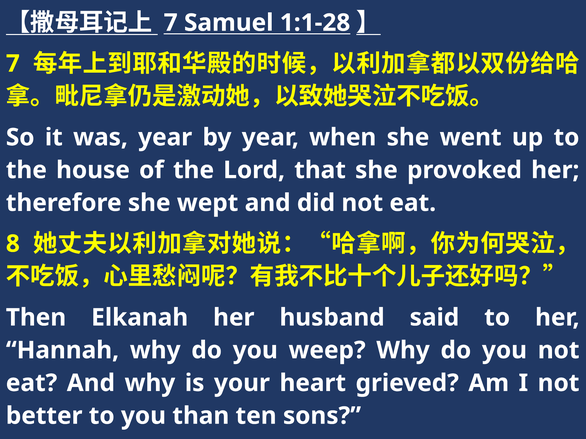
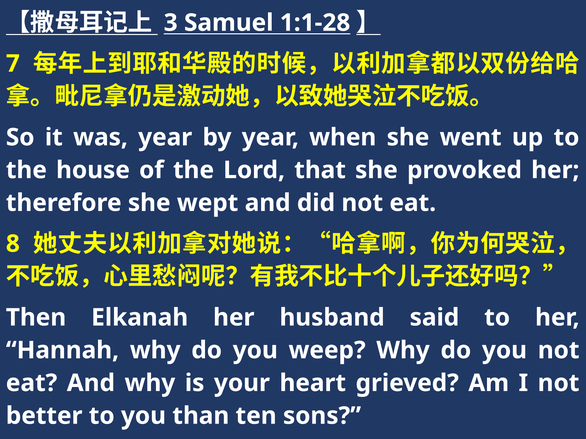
7: 7 -> 3 (171, 23)
